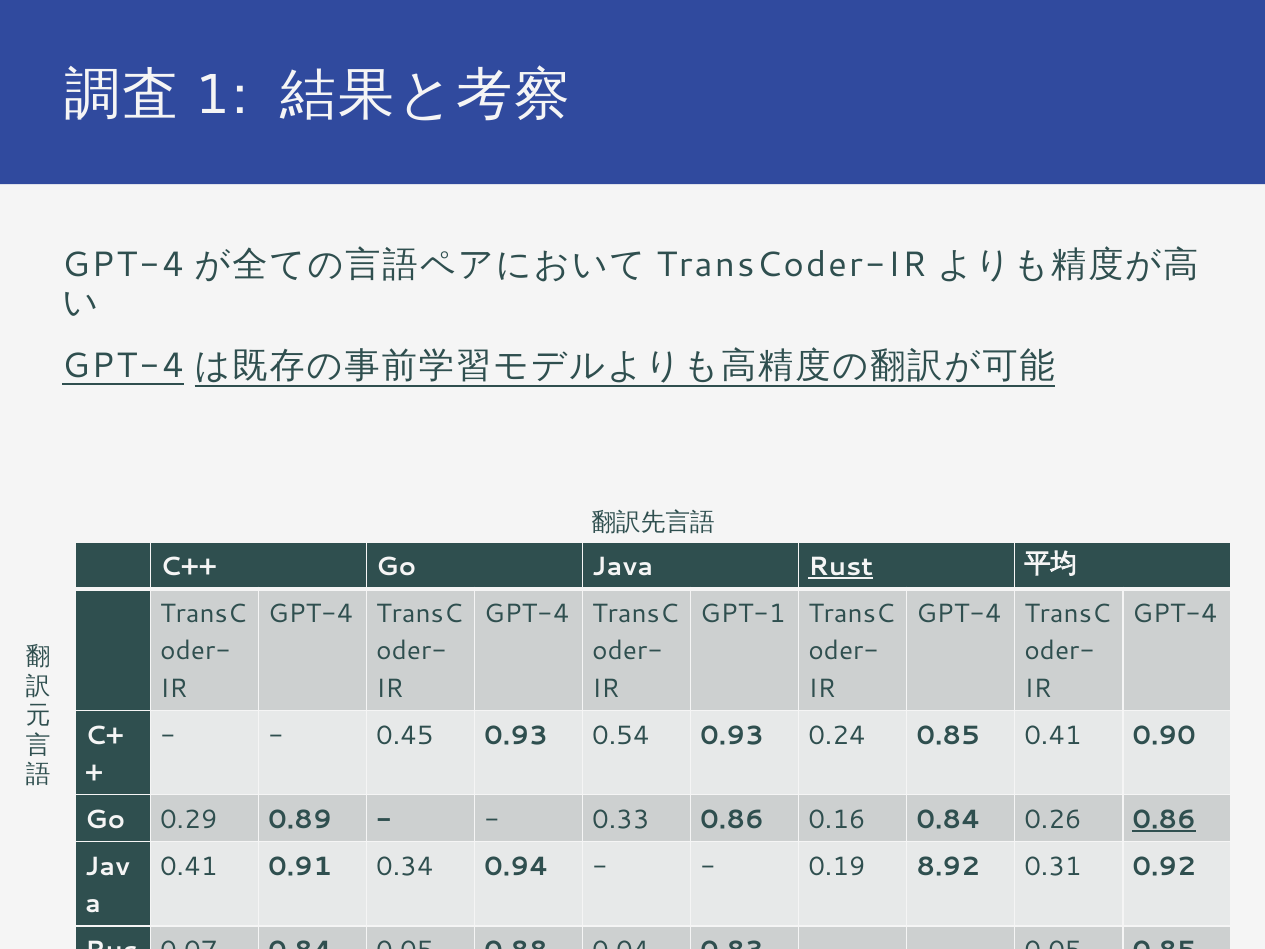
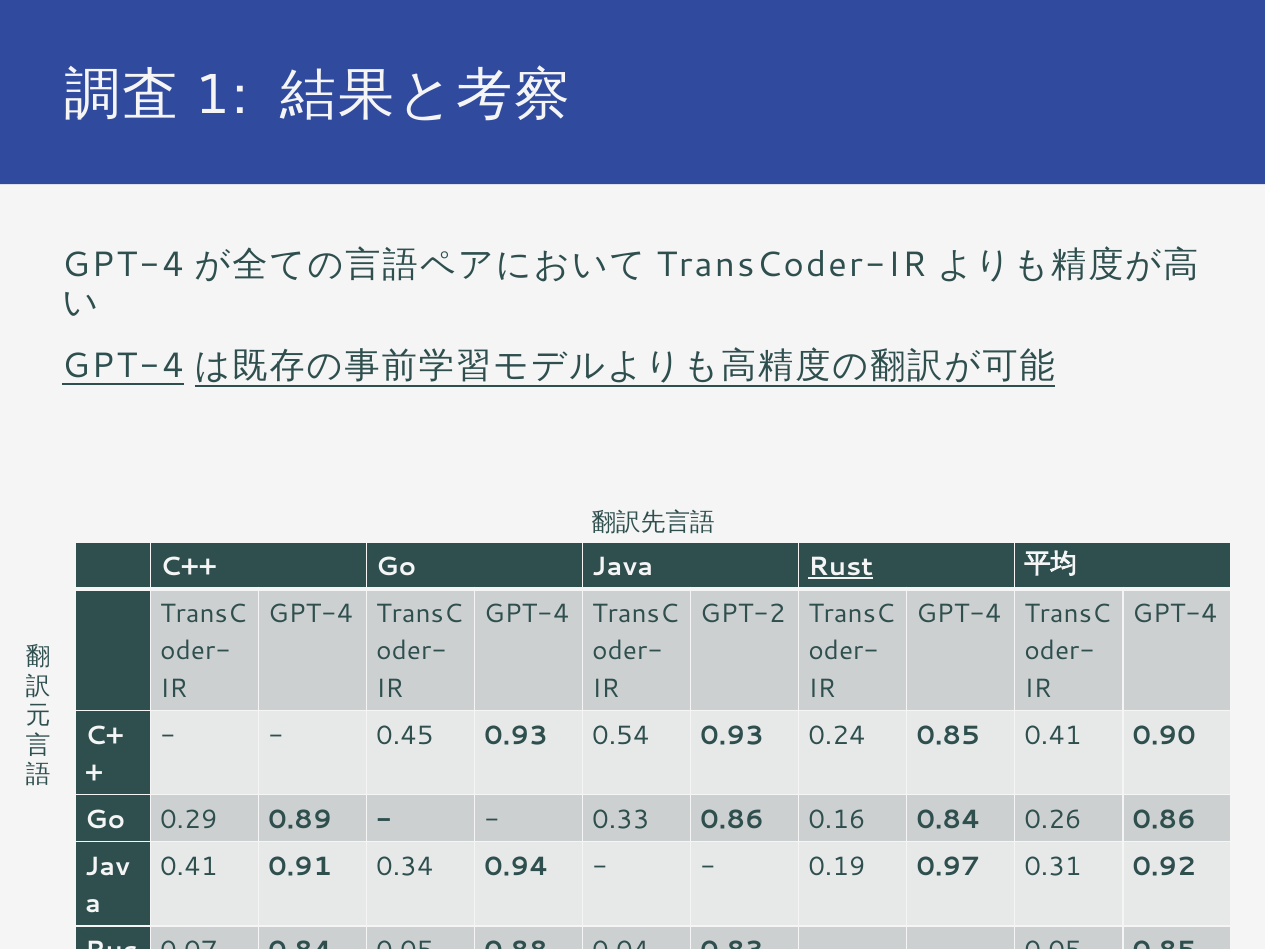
GPT-1: GPT-1 -> GPT-2 (743, 614)
0.86 underline: present -> none (1164, 819)
8.92: 8.92 -> 0.97 (948, 866)
